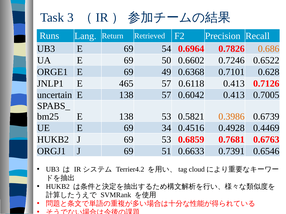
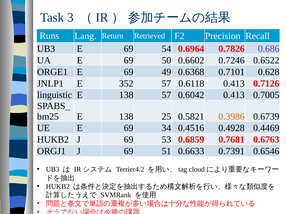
0.686 colour: orange -> purple (269, 49)
465: 465 -> 352 (126, 84)
uncertain: uncertain -> linguistic (55, 95)
138 53: 53 -> 25 (166, 117)
